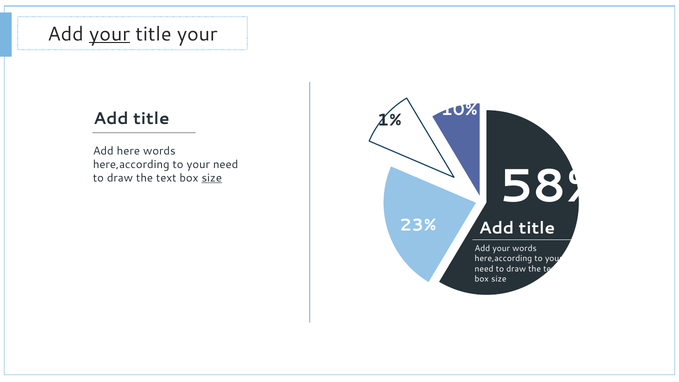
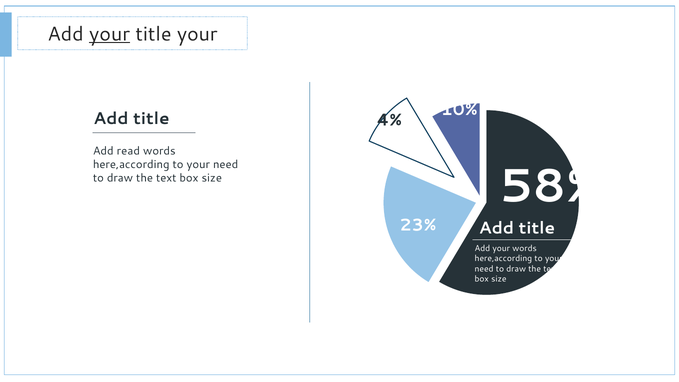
1%: 1% -> 4% (389, 120)
here: here -> read (128, 151)
size underline: present -> none (212, 178)
